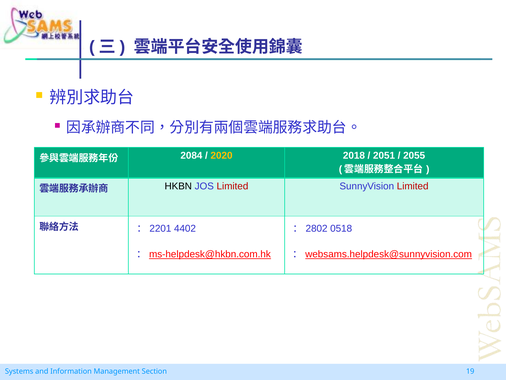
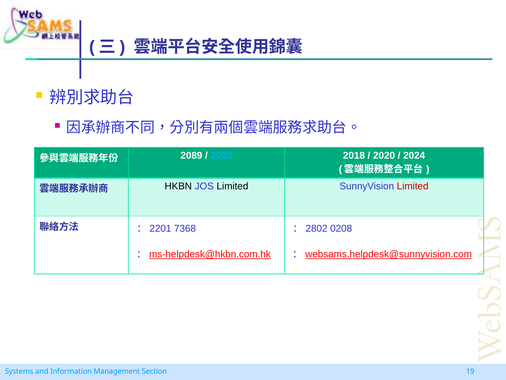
2084: 2084 -> 2089 (191, 155)
2020 colour: yellow -> light blue (222, 155)
2051: 2051 -> 2020 (384, 155)
2055: 2055 -> 2024 (414, 155)
Limited colour: red -> black (232, 186)
0518: 0518 -> 0208 (341, 228)
4402: 4402 -> 7368 (185, 228)
